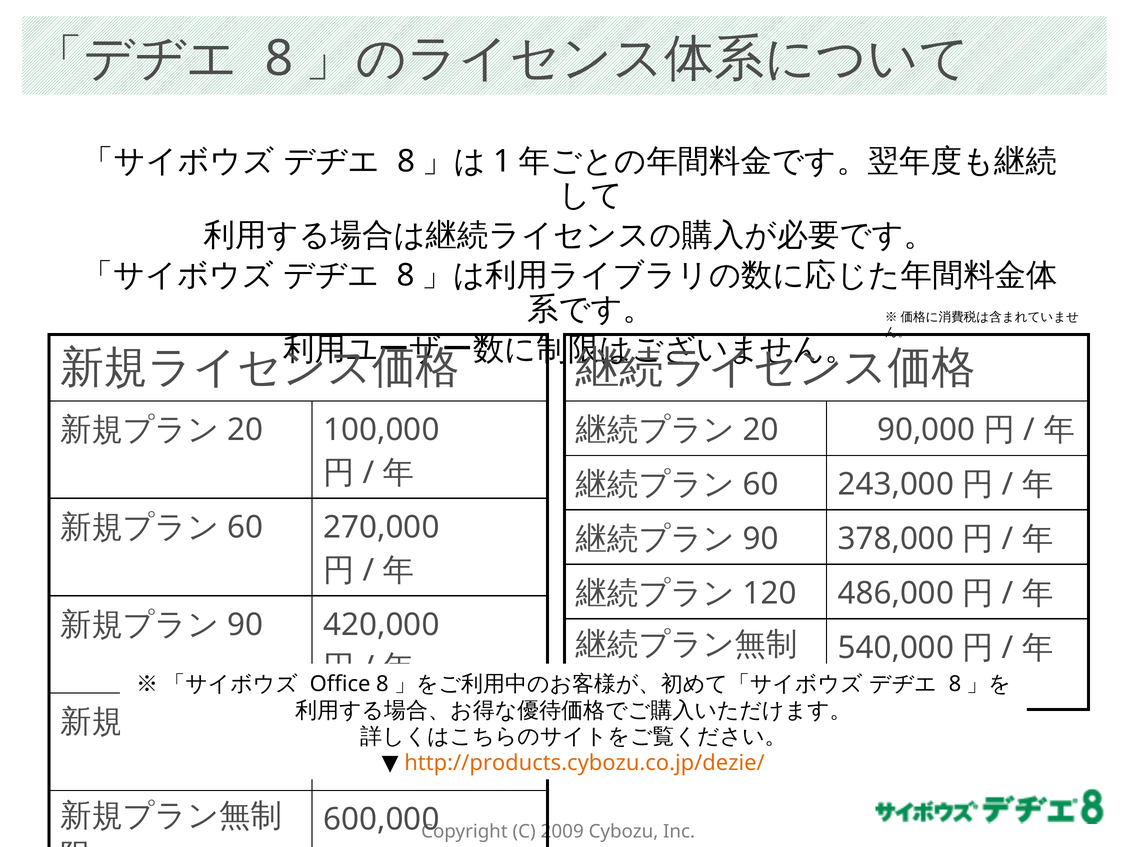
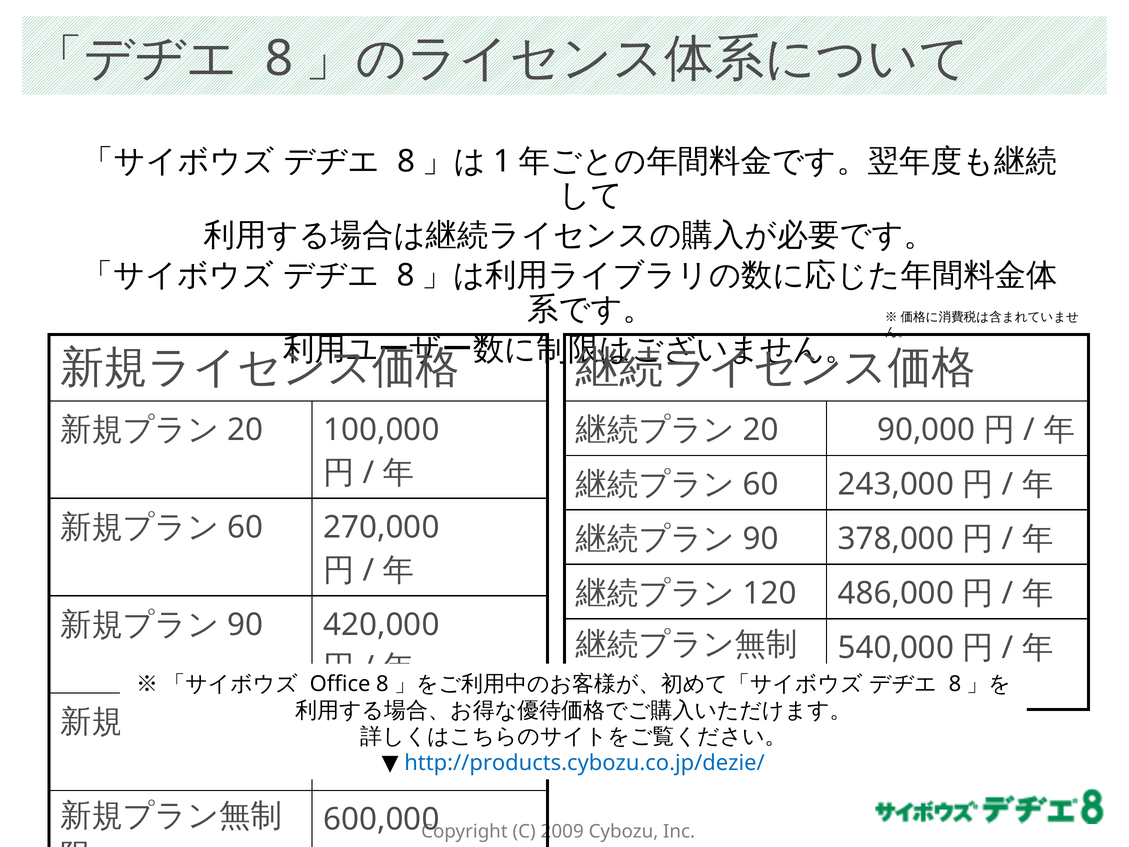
http://products.cybozu.co.jp/dezie/ colour: orange -> blue (585, 763)
